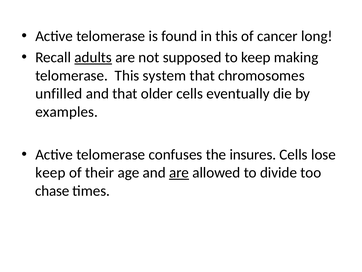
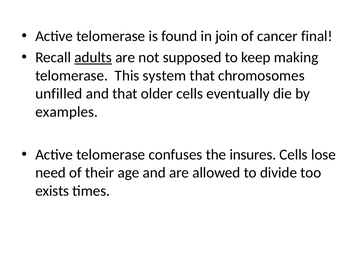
in this: this -> join (227, 36)
long: long -> final (317, 36)
keep: keep -> need (51, 172)
are underline: present -> none (179, 172)
chase: chase -> exists (52, 191)
